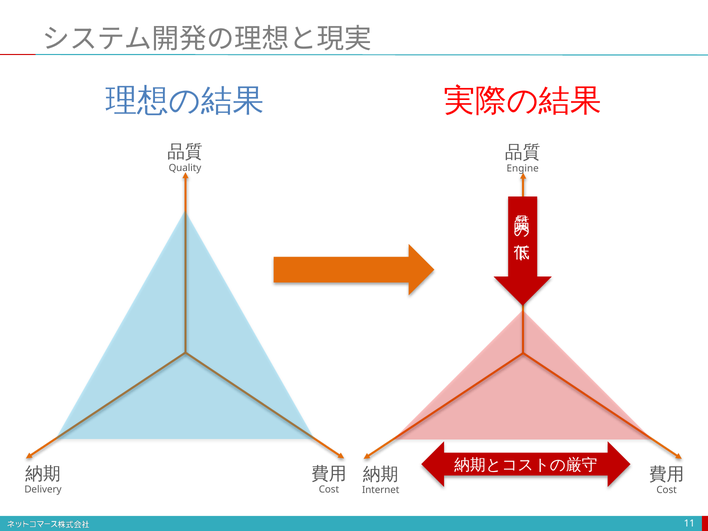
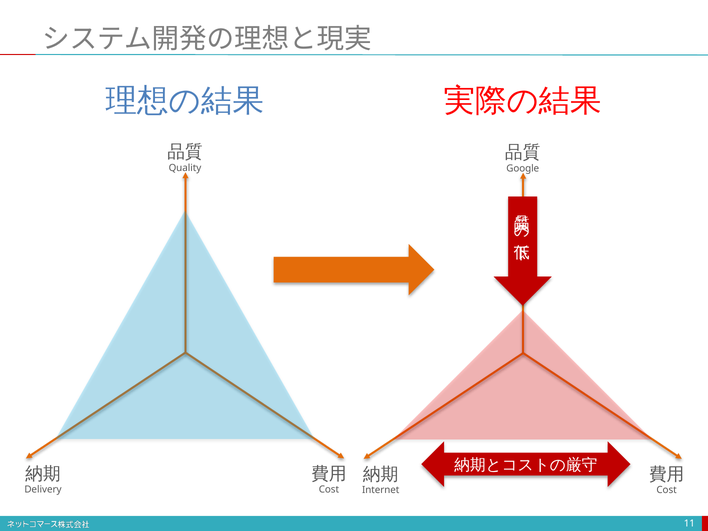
Engine: Engine -> Google (523, 168)
